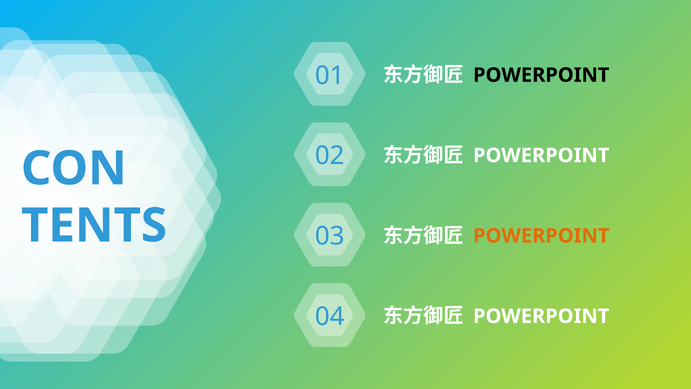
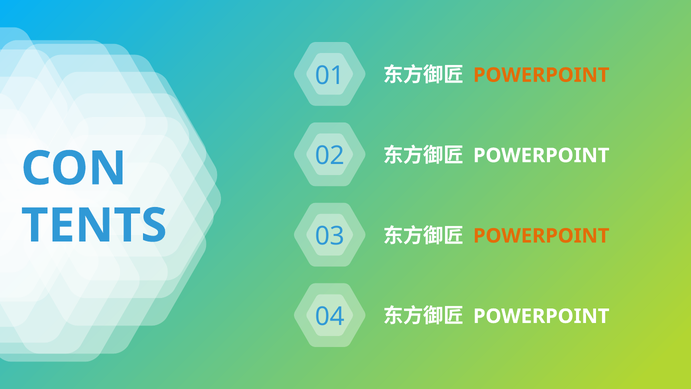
POWERPOINT colour: black -> orange (541, 75)
